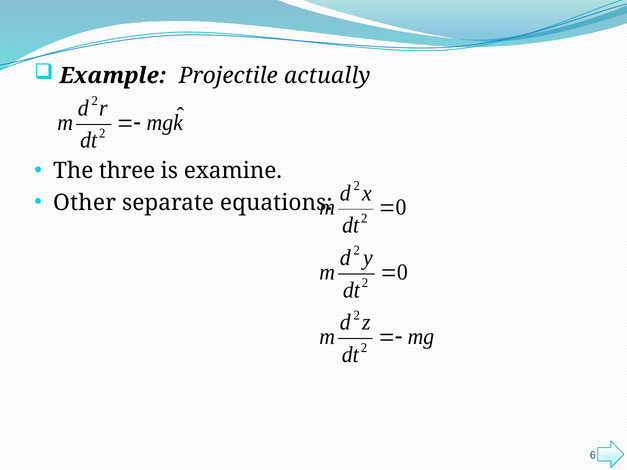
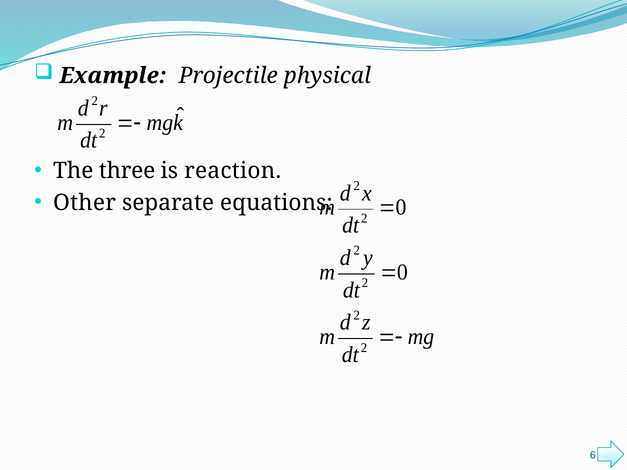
actually: actually -> physical (327, 76)
examine: examine -> reaction (233, 171)
